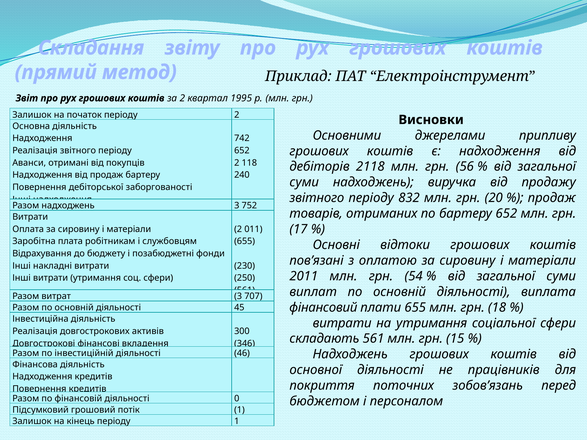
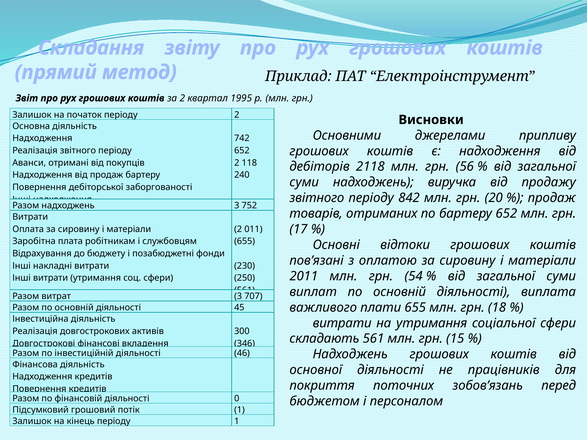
832: 832 -> 842 (409, 198)
фінансовий: фінансовий -> важливого (323, 308)
